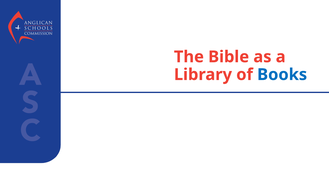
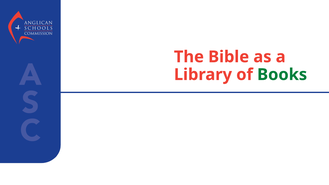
Books colour: blue -> green (282, 75)
